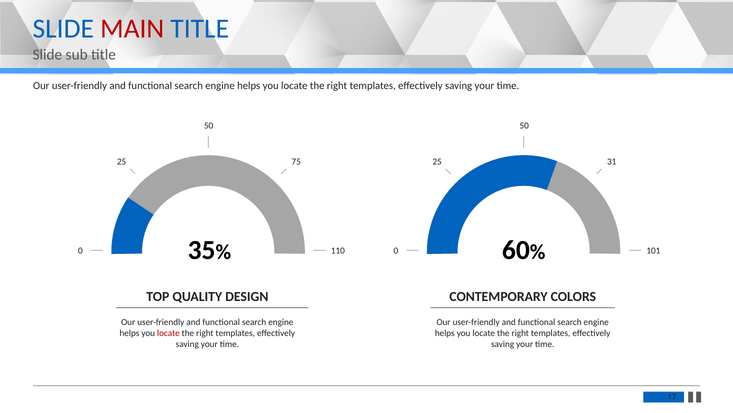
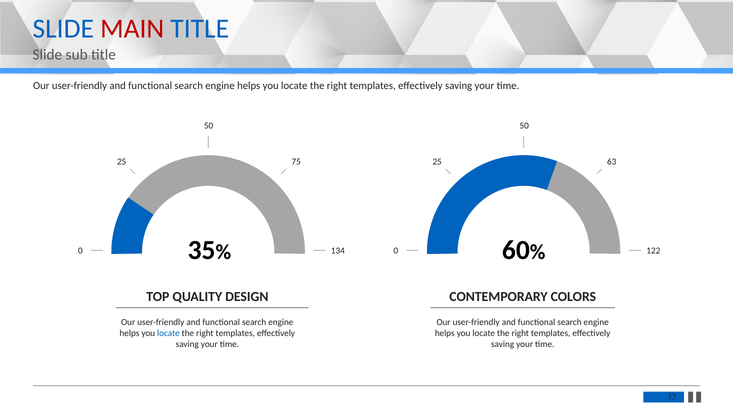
31: 31 -> 63 (612, 161)
110: 110 -> 134 (338, 251)
101: 101 -> 122 (653, 251)
locate colour: red -> blue (168, 332)
